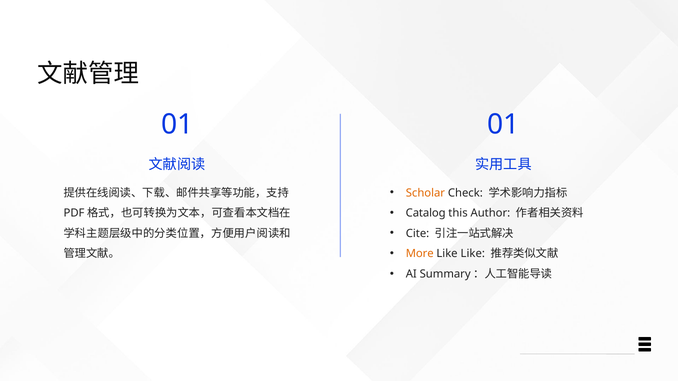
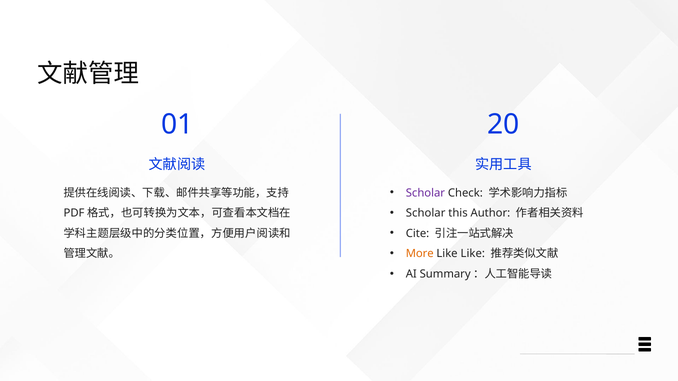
01 01: 01 -> 20 (503, 125)
Scholar colour: orange -> purple (425, 193)
Catalog: Catalog -> Scholar (426, 213)
